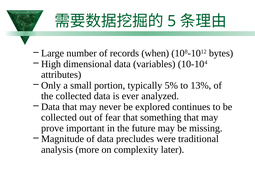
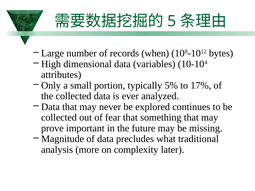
13%: 13% -> 17% (201, 85)
were: were -> what (166, 139)
